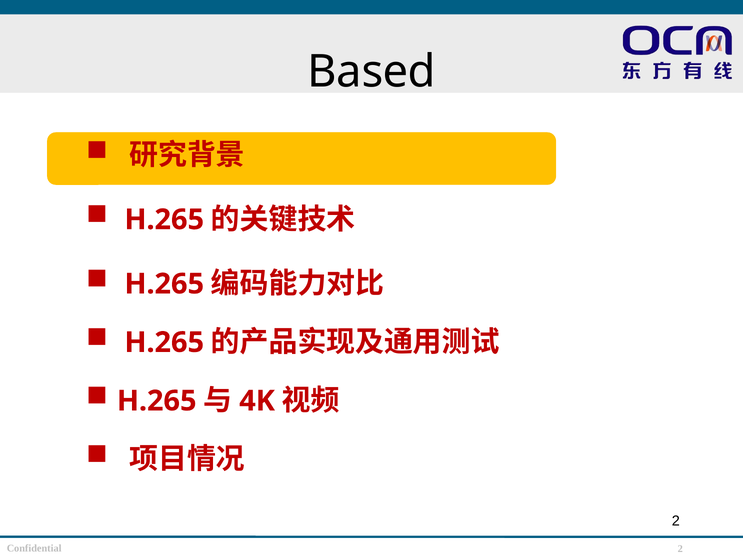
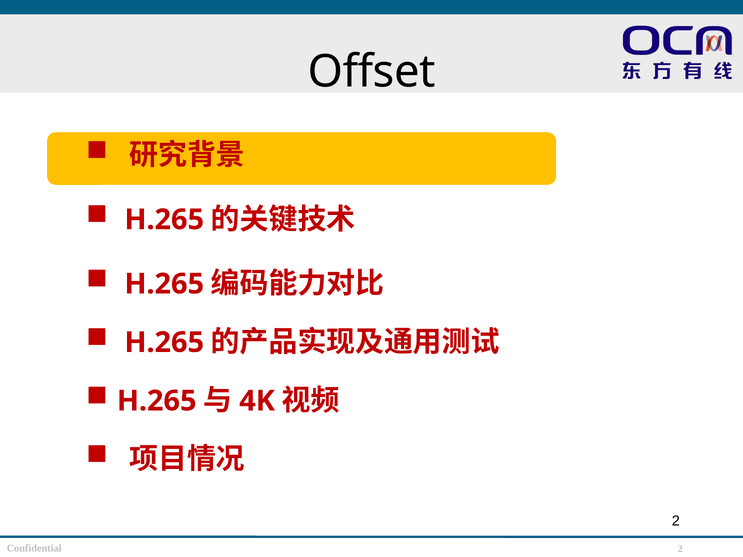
Based: Based -> Offset (372, 72)
